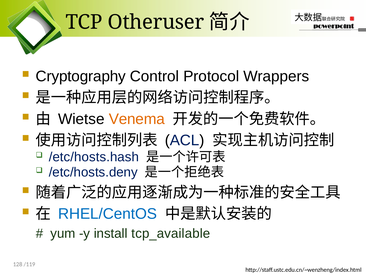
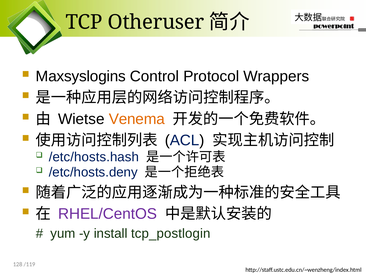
Cryptography: Cryptography -> Maxsyslogins (81, 76)
RHEL/CentOS colour: blue -> purple (108, 214)
tcp_available: tcp_available -> tcp_postlogin (171, 233)
